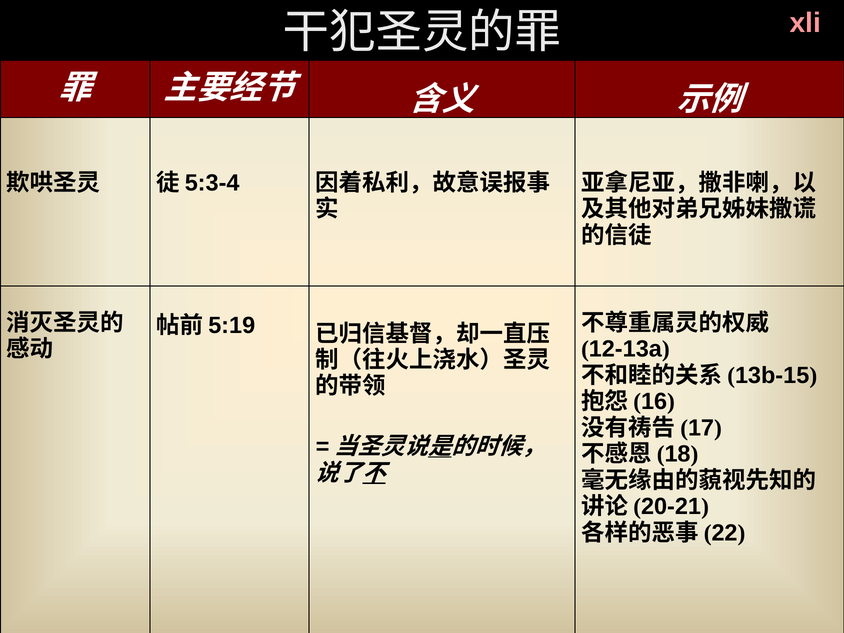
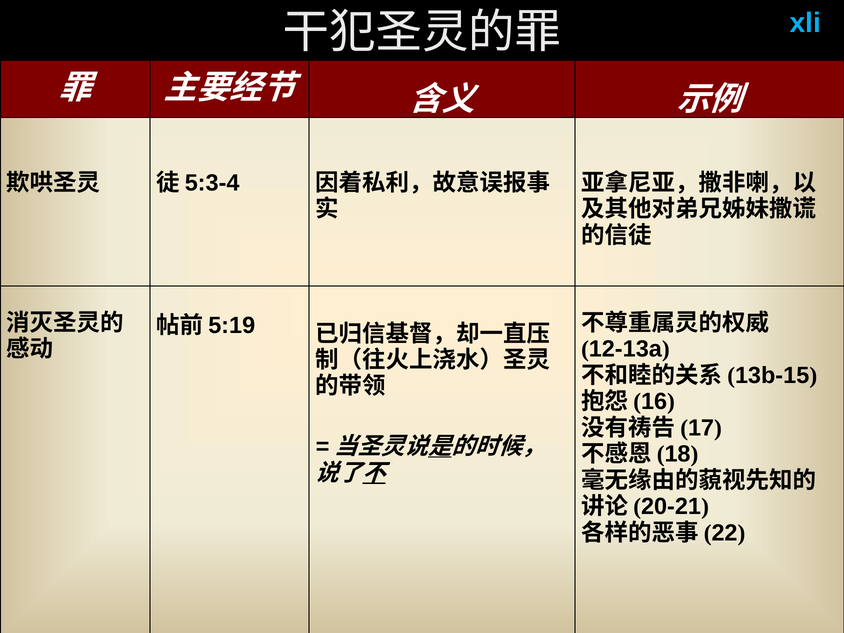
xli colour: pink -> light blue (805, 23)
